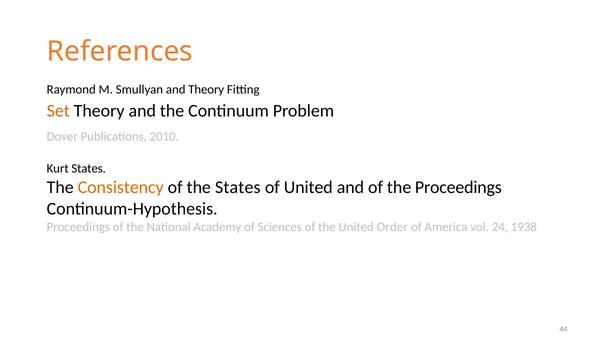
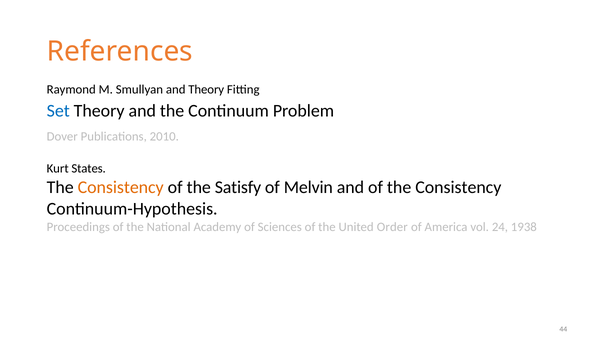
Set colour: orange -> blue (58, 111)
the States: States -> Satisfy (238, 188)
of United: United -> Melvin (308, 188)
of the Proceedings: Proceedings -> Consistency (458, 188)
